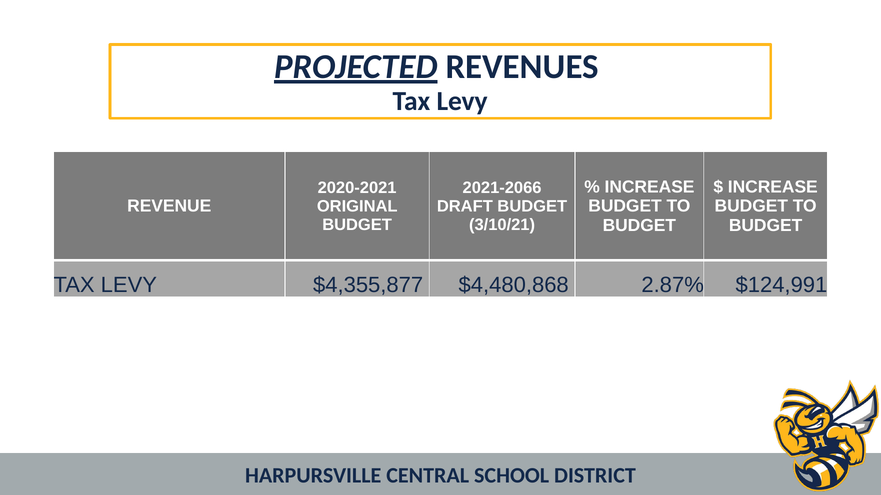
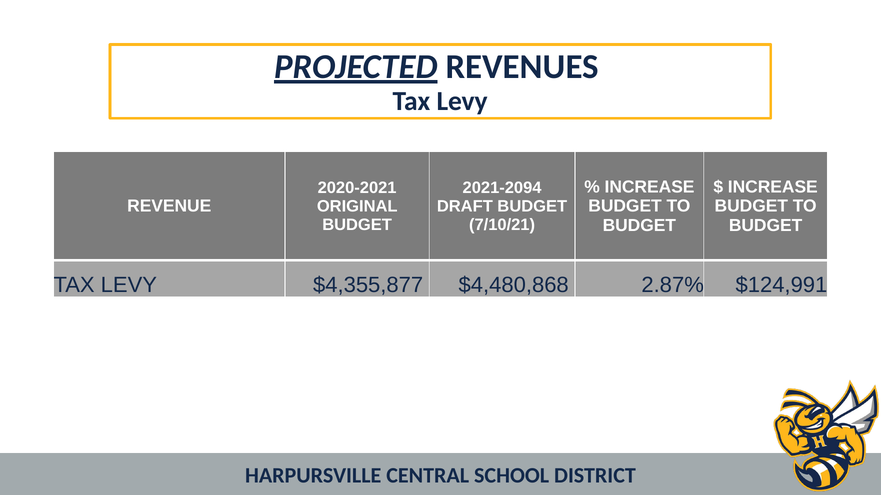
2021-2066: 2021-2066 -> 2021-2094 (502, 188)
3/10/21: 3/10/21 -> 7/10/21 (502, 225)
